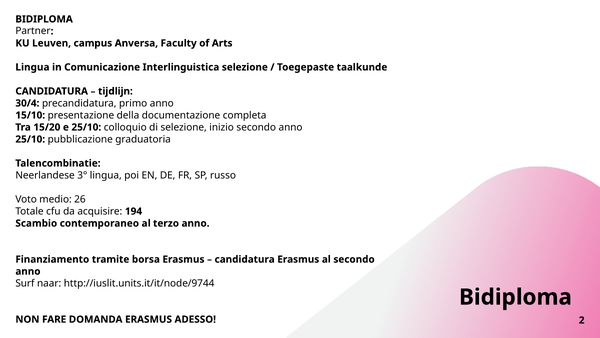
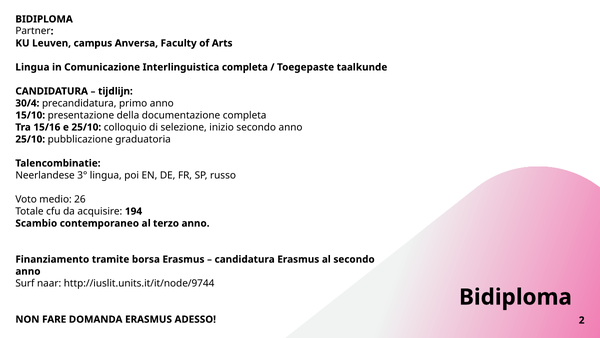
Interlinguistica selezione: selezione -> completa (245, 67)
15/20: 15/20 -> 15/16 (47, 127)
